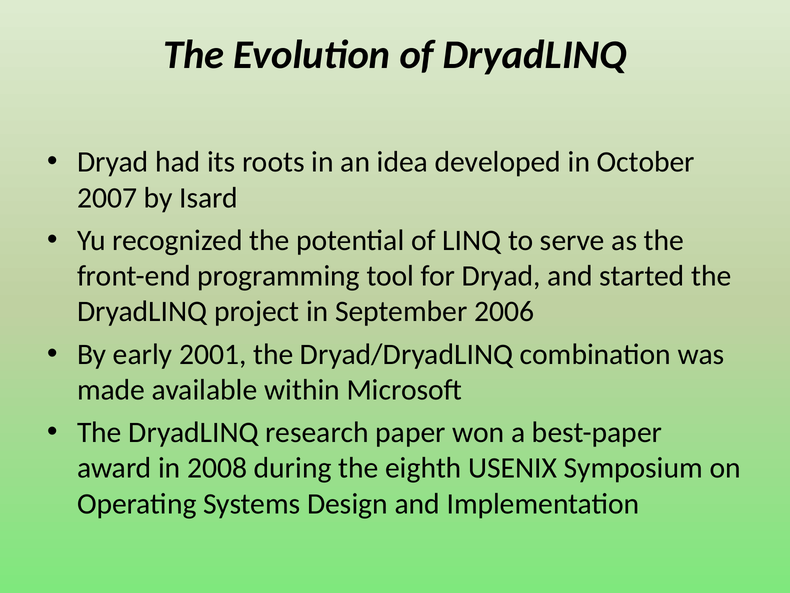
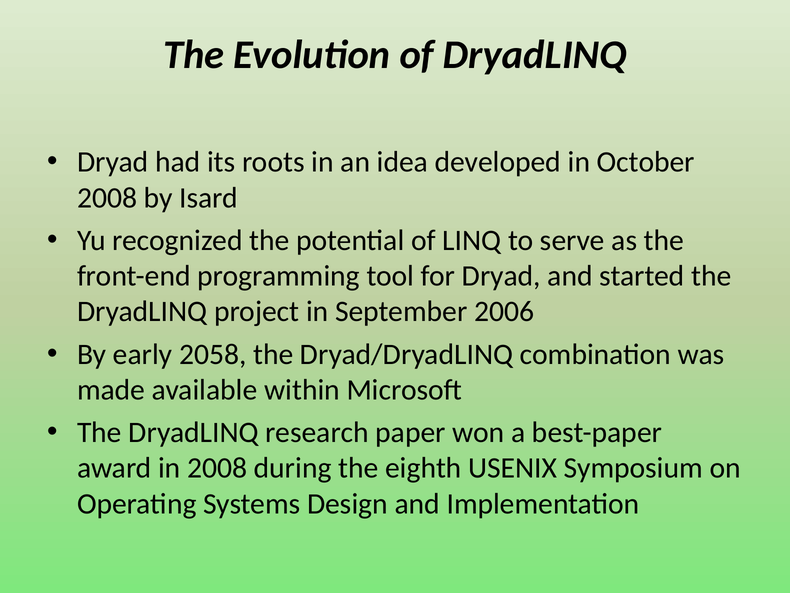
2007: 2007 -> 2008 (107, 198)
2001: 2001 -> 2058 (213, 354)
